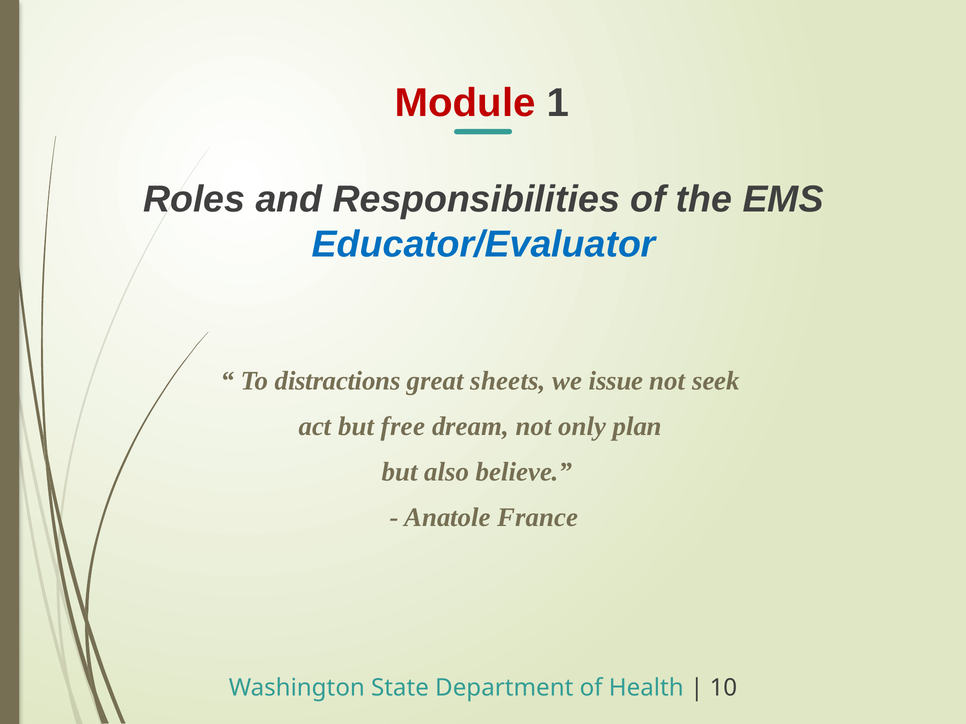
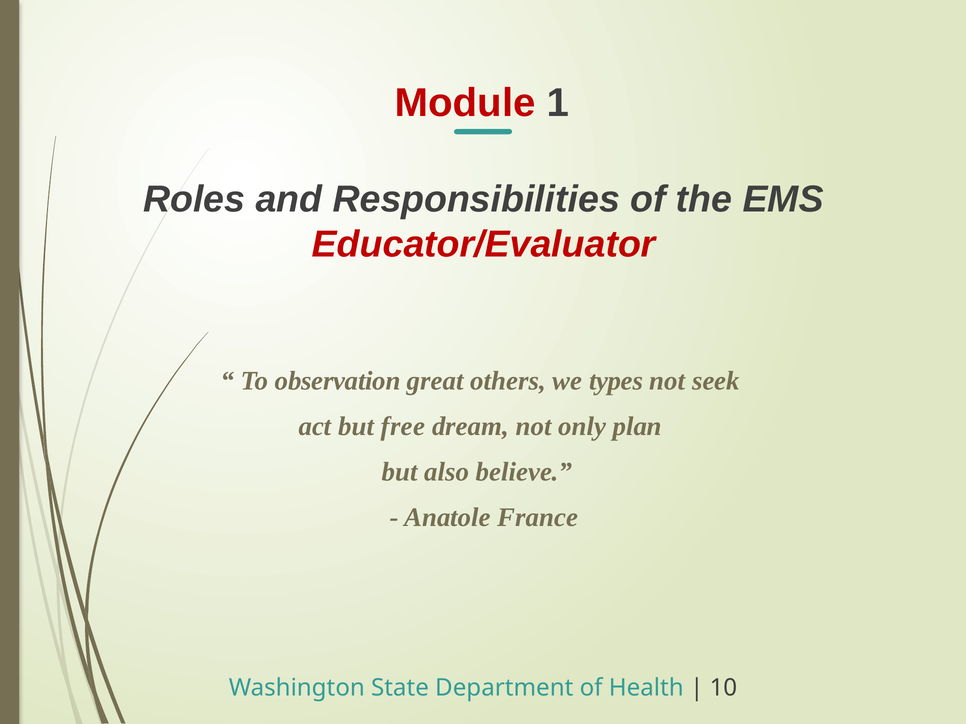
Educator/Evaluator colour: blue -> red (484, 245)
distractions: distractions -> observation (338, 381)
sheets: sheets -> others (508, 381)
issue: issue -> types (616, 381)
